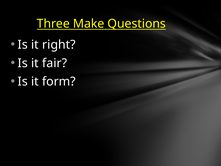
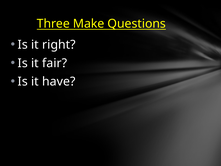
form: form -> have (59, 81)
